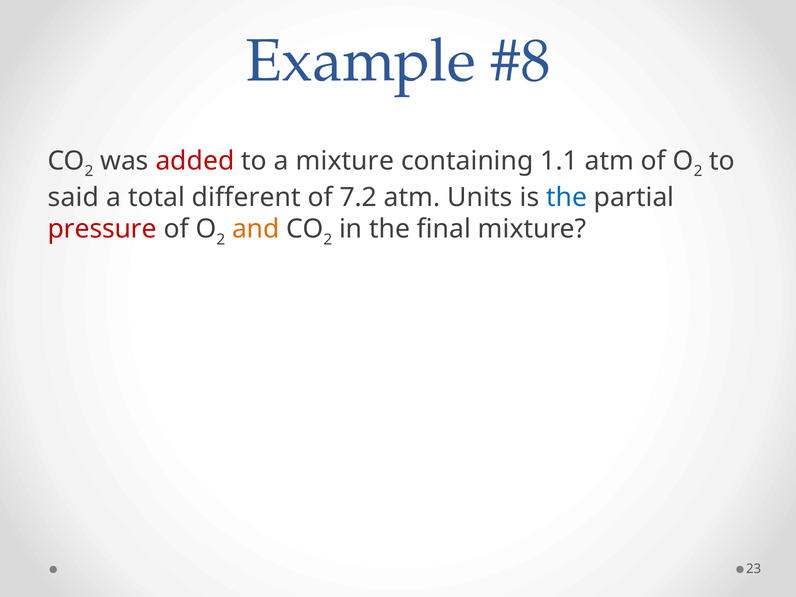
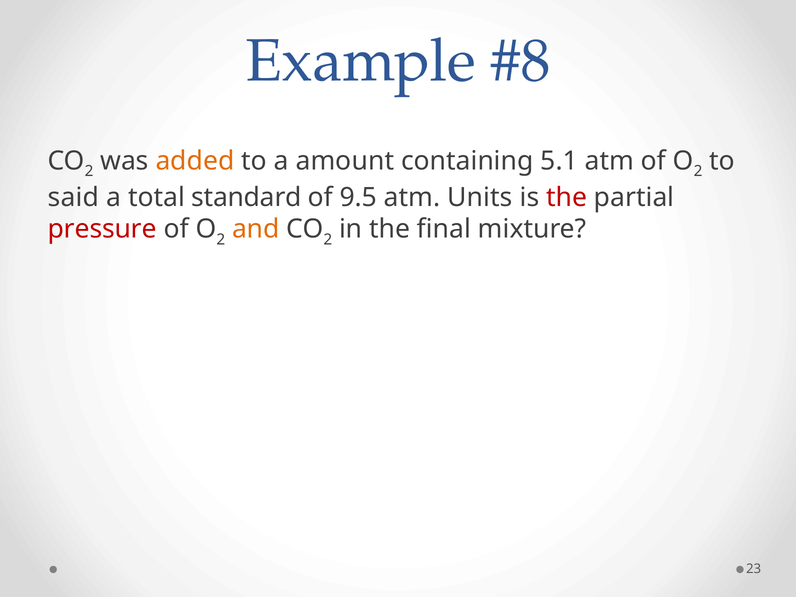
added colour: red -> orange (195, 161)
a mixture: mixture -> amount (345, 161)
1.1: 1.1 -> 5.1 (559, 161)
different: different -> standard (246, 197)
7.2: 7.2 -> 9.5 (358, 197)
the colour: blue -> red (567, 197)
